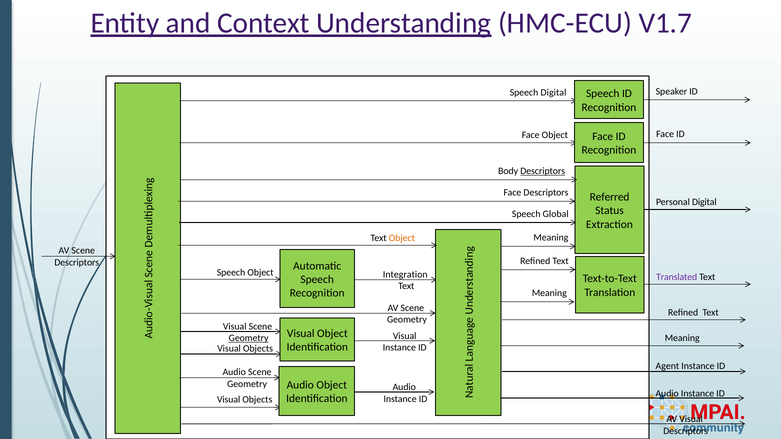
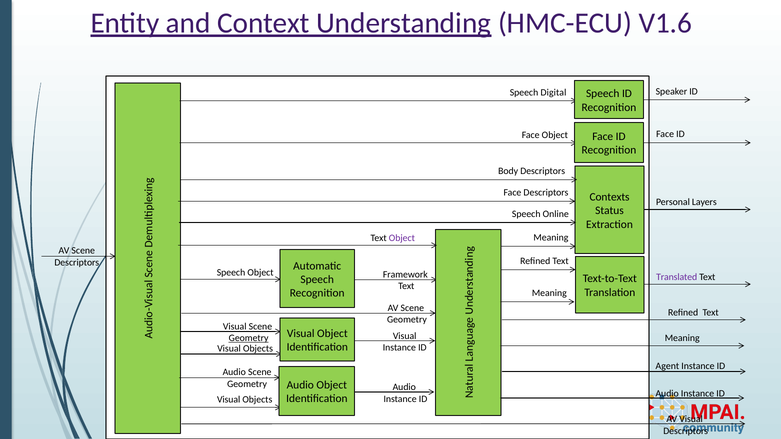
V1.7: V1.7 -> V1.6 (665, 23)
Descriptors underline: present -> none (543, 171)
Referred: Referred -> Contexts (610, 197)
Personal Digital: Digital -> Layers (704, 202)
Global: Global -> Online (556, 214)
Object colour: orange -> purple (402, 238)
Integration: Integration -> Framework (405, 275)
